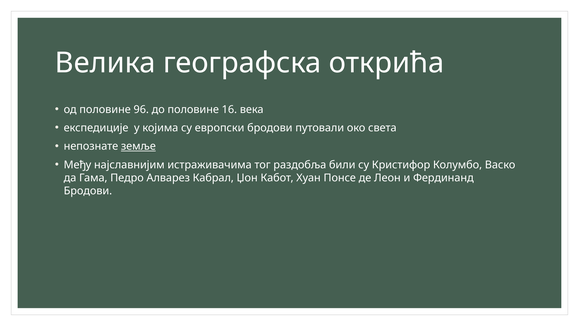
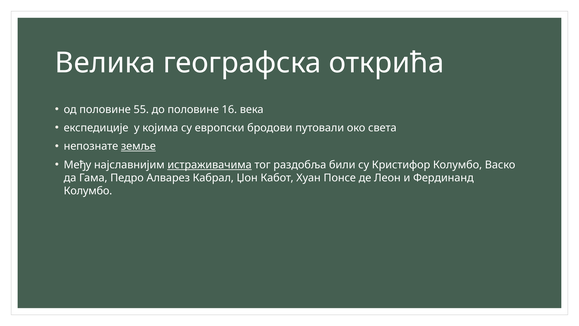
96: 96 -> 55 (141, 109)
истраживачима underline: none -> present (210, 165)
Бродови: Бродови -> Колумбо (88, 191)
